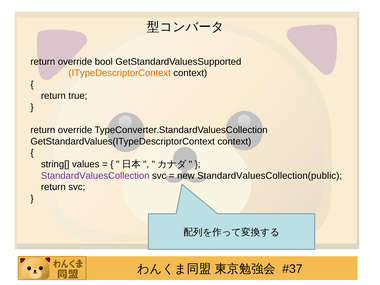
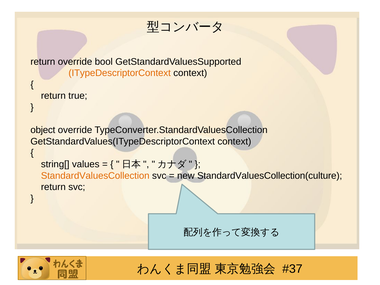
return: return -> object (43, 130)
StandardValuesCollection colour: purple -> orange (95, 176)
StandardValuesCollection(public: StandardValuesCollection(public -> StandardValuesCollection(culture (270, 176)
